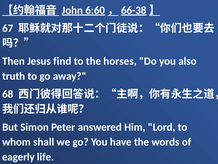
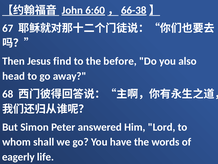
horses: horses -> before (120, 61)
truth: truth -> head (14, 76)
